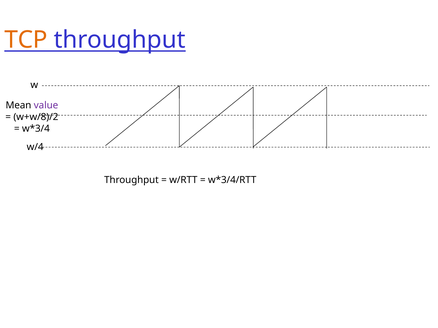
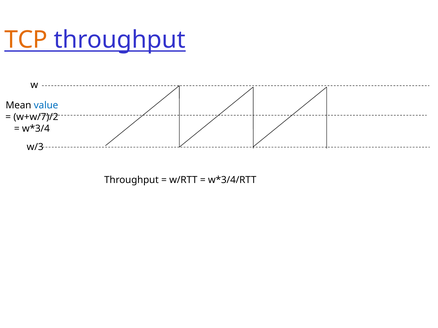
value colour: purple -> blue (46, 105)
w+w/8)/2: w+w/8)/2 -> w+w/7)/2 (36, 117)
w/4: w/4 -> w/3 (35, 147)
